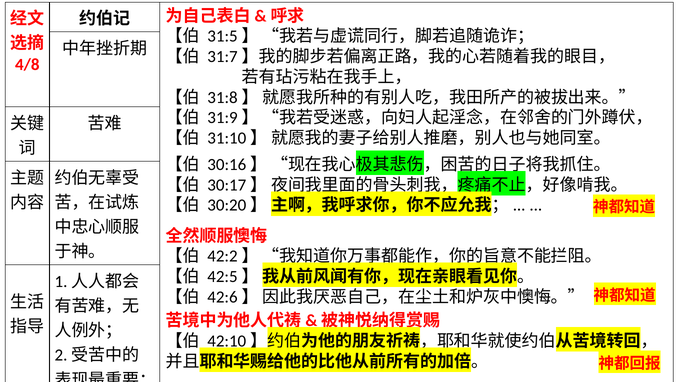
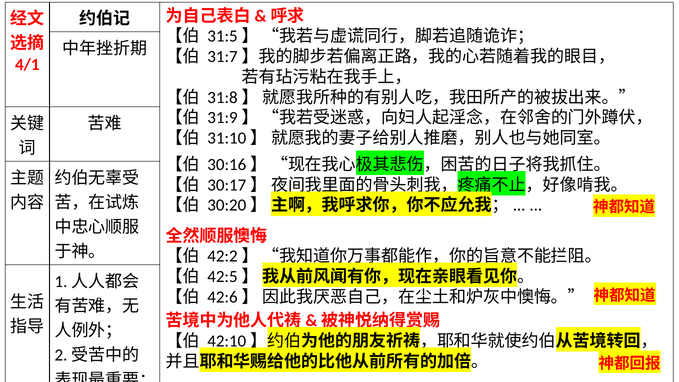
4/8: 4/8 -> 4/1 (27, 64)
